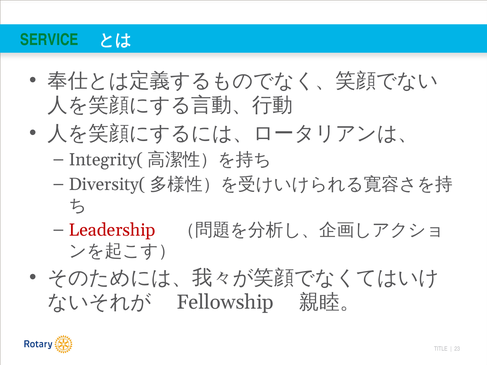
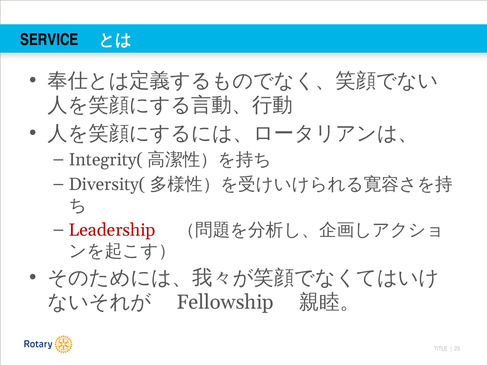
SERVICE colour: green -> black (49, 40)
